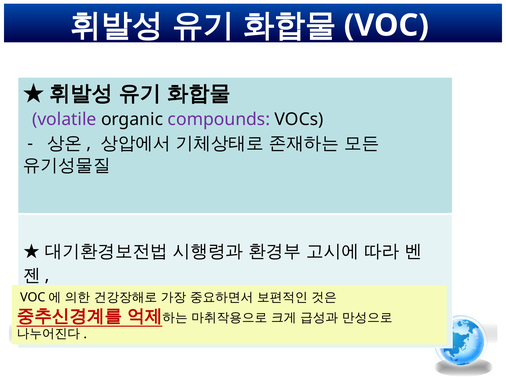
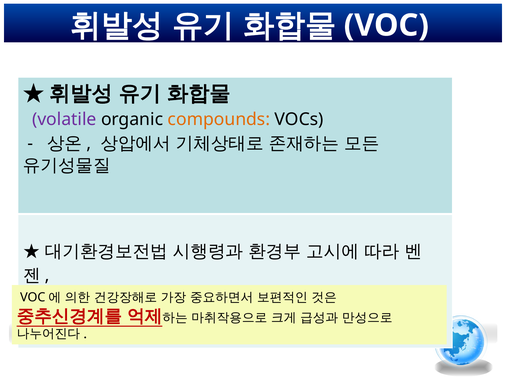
compounds colour: purple -> orange (219, 119)
